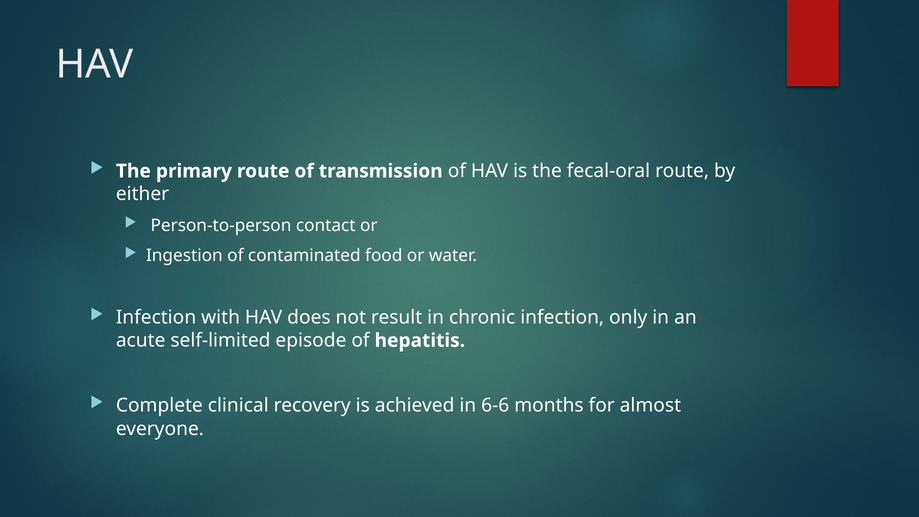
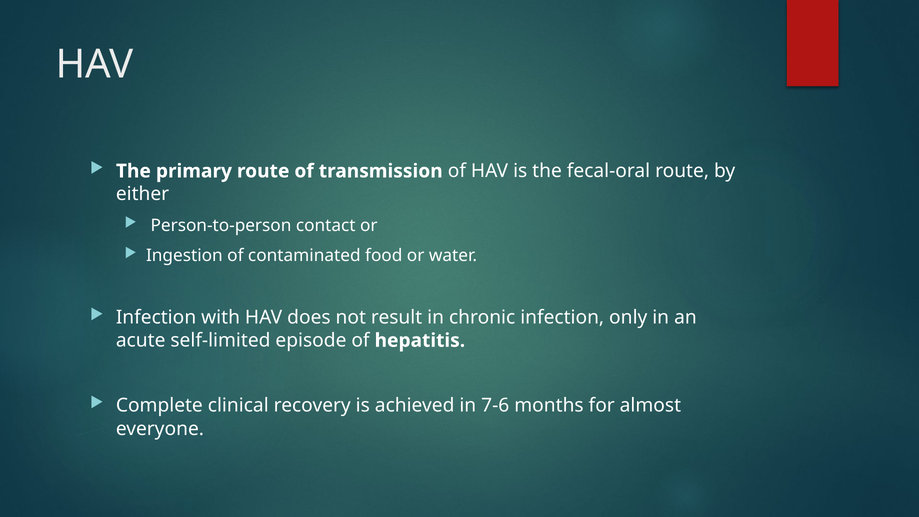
6-6: 6-6 -> 7-6 (495, 406)
